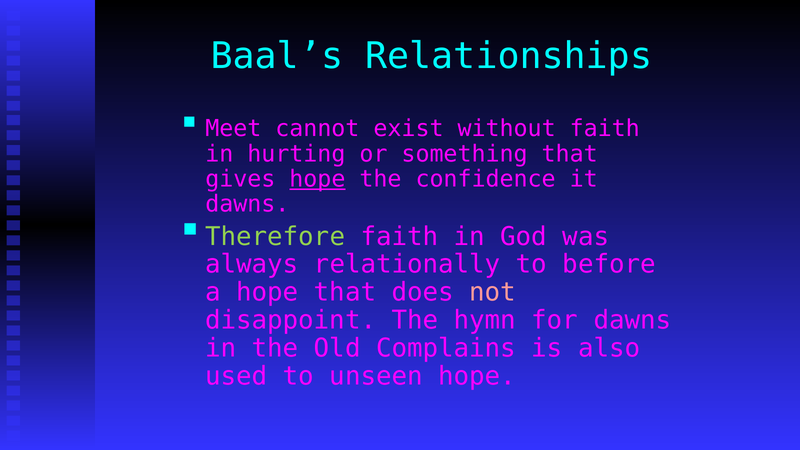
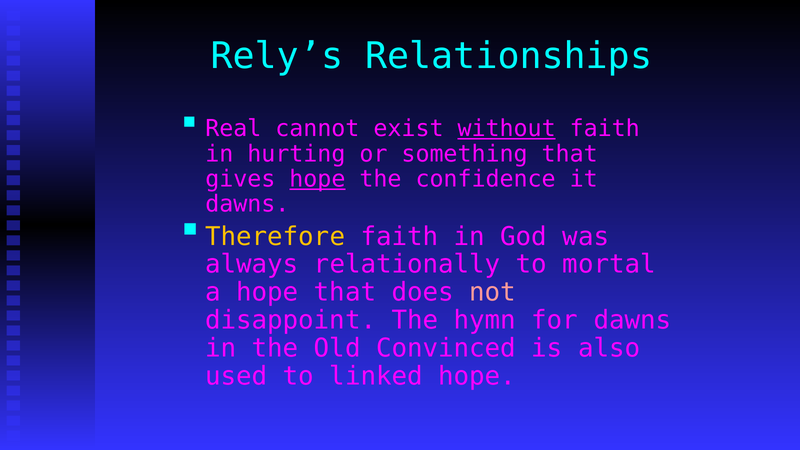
Baal’s: Baal’s -> Rely’s (277, 56)
Meet: Meet -> Real (233, 129)
without underline: none -> present (507, 129)
Therefore colour: light green -> yellow (275, 237)
before: before -> mortal (609, 264)
Complains: Complains -> Convinced (446, 348)
unseen: unseen -> linked (376, 376)
